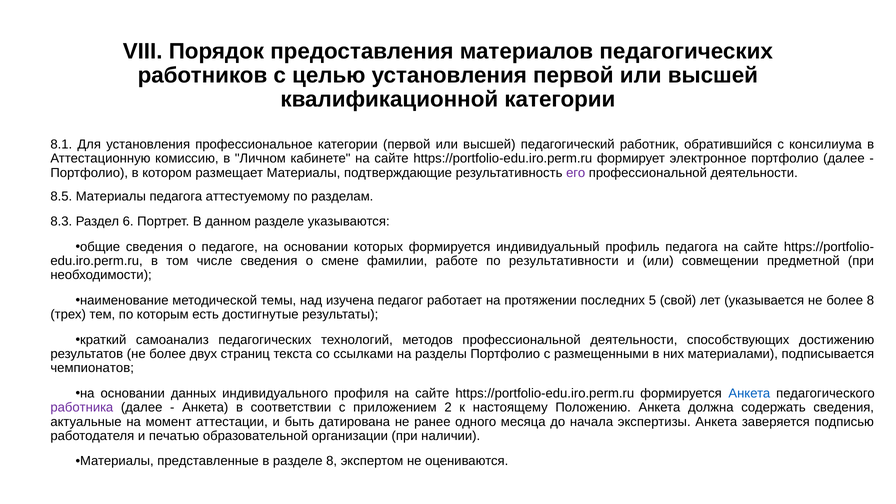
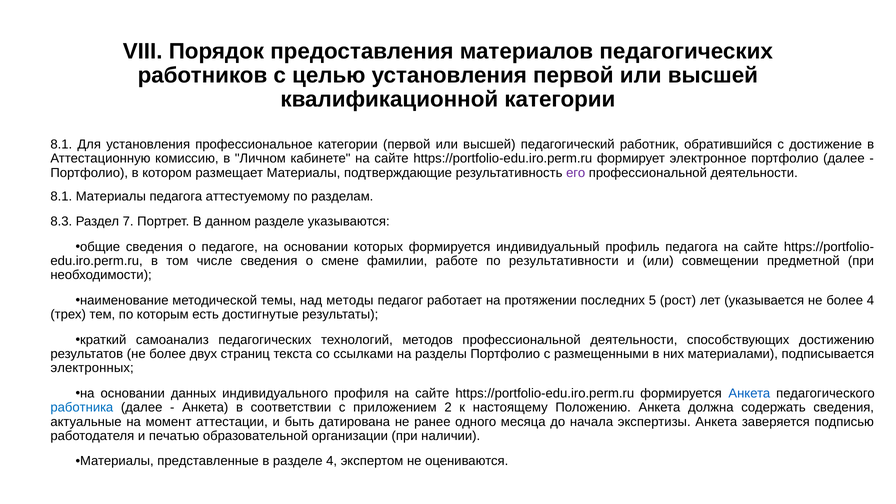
консилиума: консилиума -> достижение (826, 145)
8.5: 8.5 -> 8.1 (61, 196)
6: 6 -> 7 (128, 222)
изучена: изучена -> методы (350, 300)
свой: свой -> рост (678, 300)
более 8: 8 -> 4 (871, 300)
чемпионатов: чемпионатов -> электронных (92, 368)
работника colour: purple -> blue (82, 408)
разделе 8: 8 -> 4 (332, 461)
